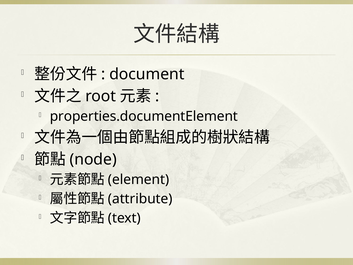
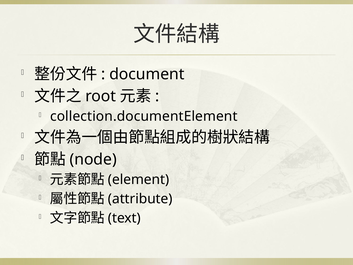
properties.documentElement: properties.documentElement -> collection.documentElement (144, 116)
